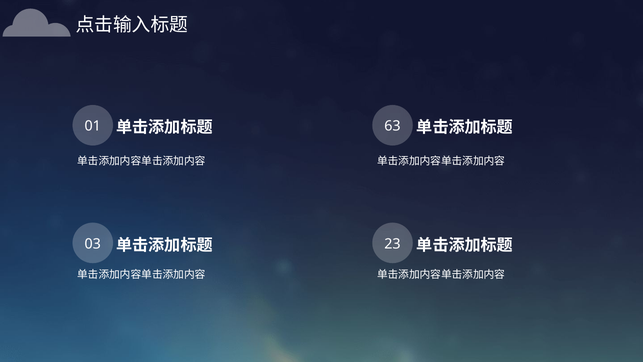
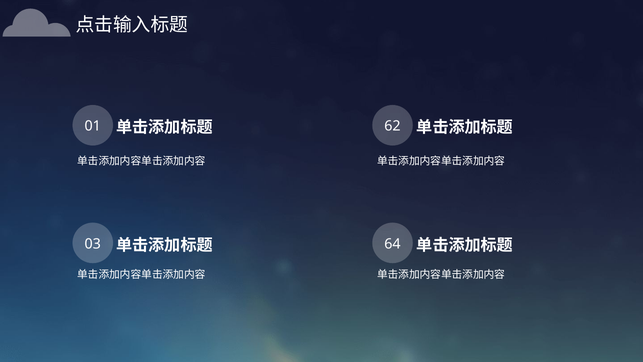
63: 63 -> 62 (393, 126)
23: 23 -> 64 (393, 244)
